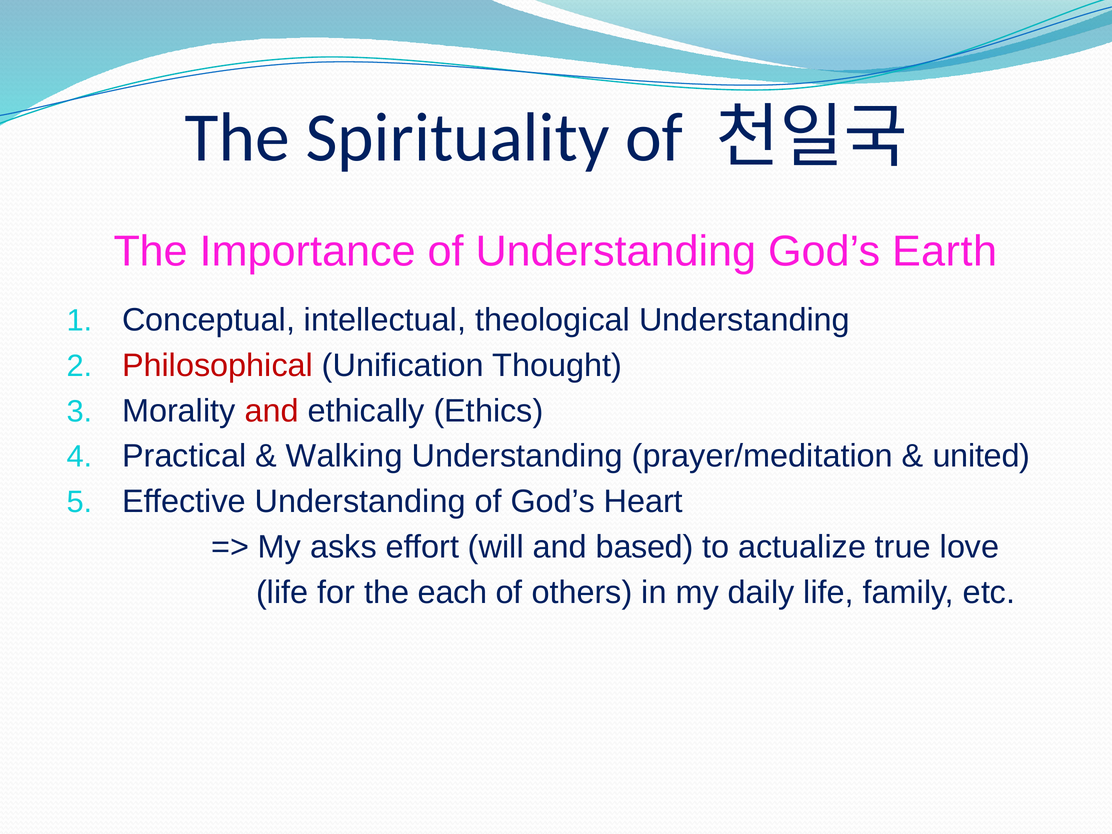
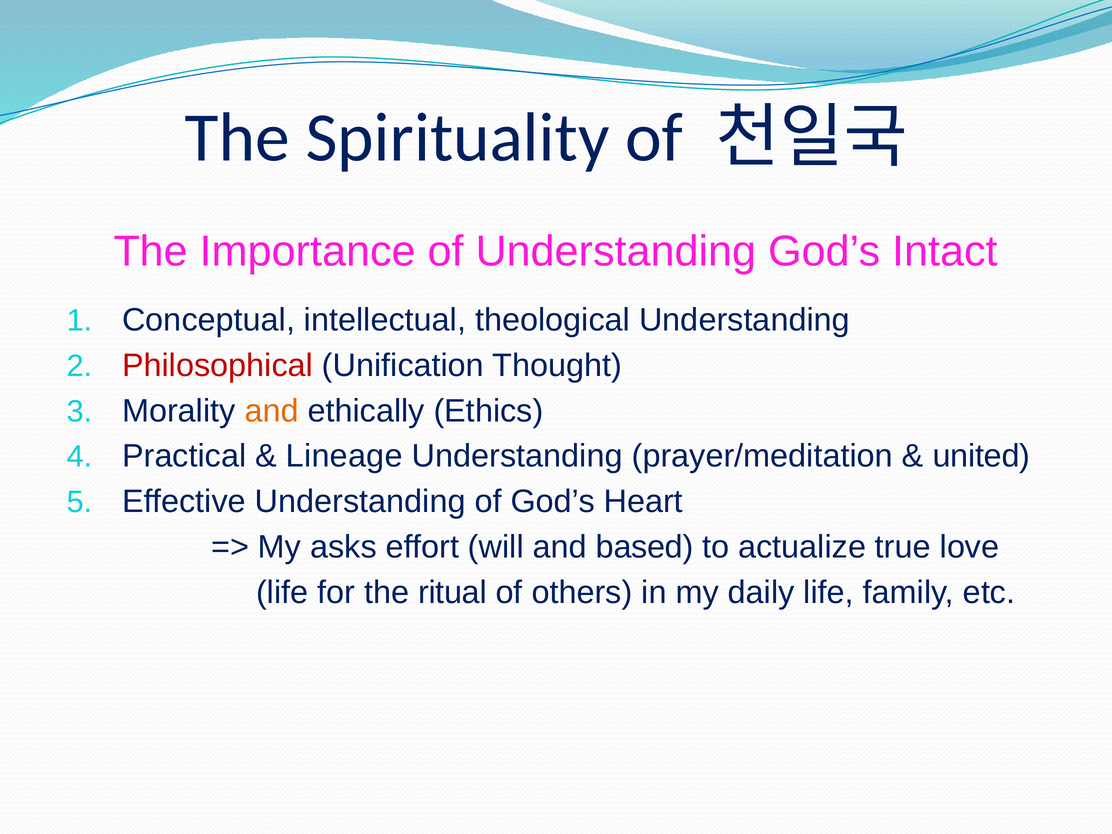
Earth: Earth -> Intact (945, 252)
and colour: red -> orange (272, 411)
Walking: Walking -> Lineage (344, 456)
each: each -> ritual (452, 592)
